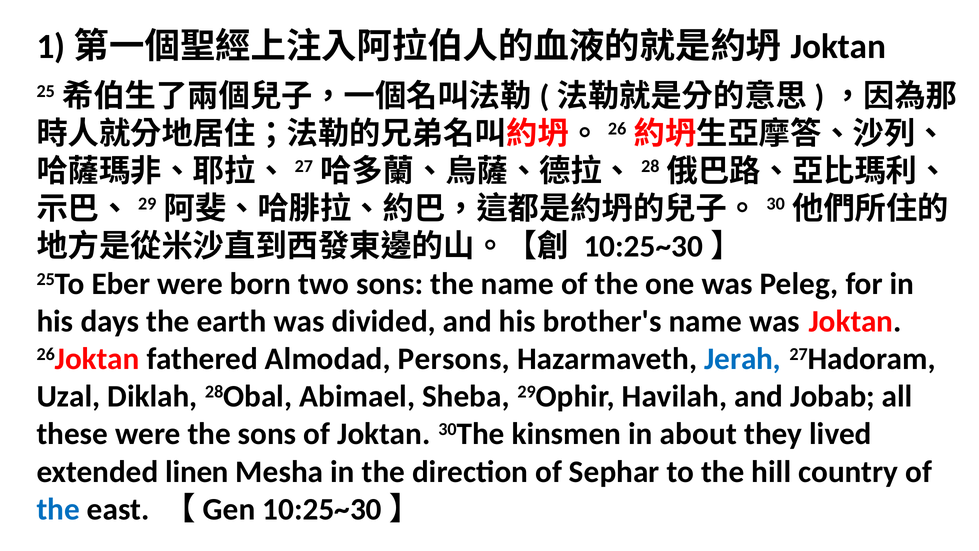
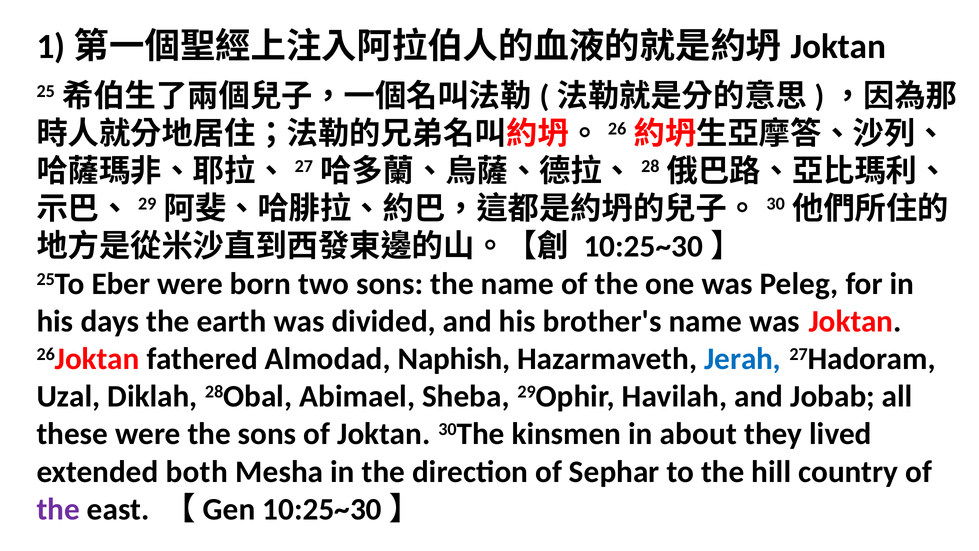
Persons: Persons -> Naphish (454, 359)
linen: linen -> both (197, 471)
the colour: blue -> purple (58, 509)
